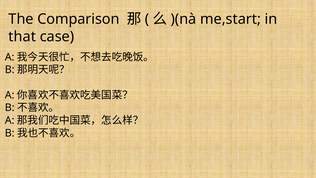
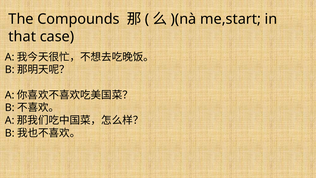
Comparison: Comparison -> Compounds (78, 19)
